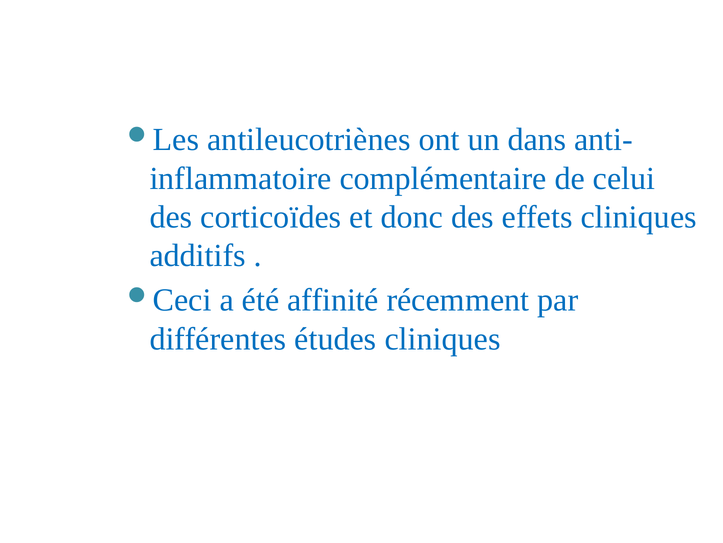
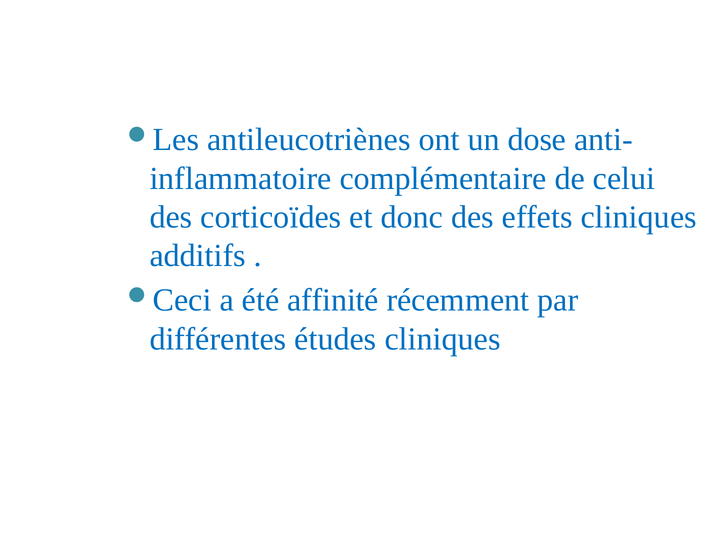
dans: dans -> dose (537, 140)
